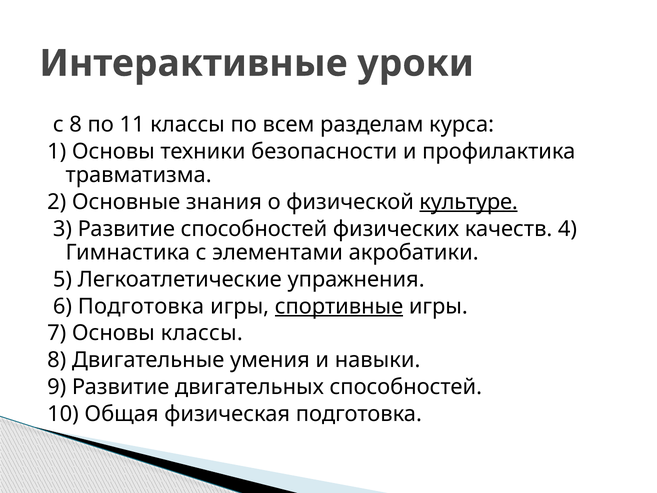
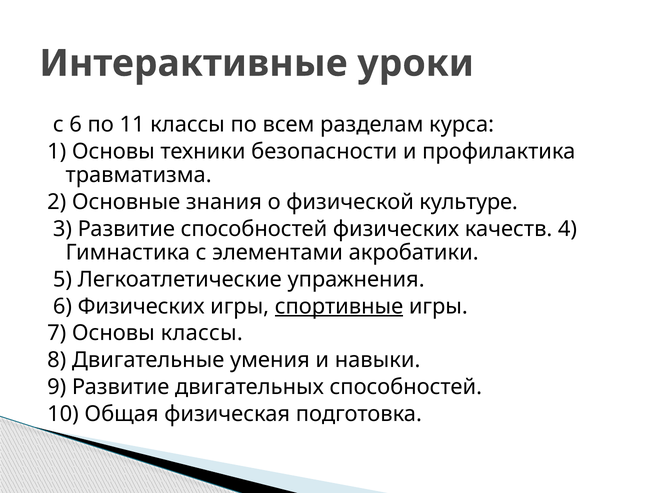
с 8: 8 -> 6 (76, 124)
культуре underline: present -> none (469, 202)
6 Подготовка: Подготовка -> Физических (141, 306)
